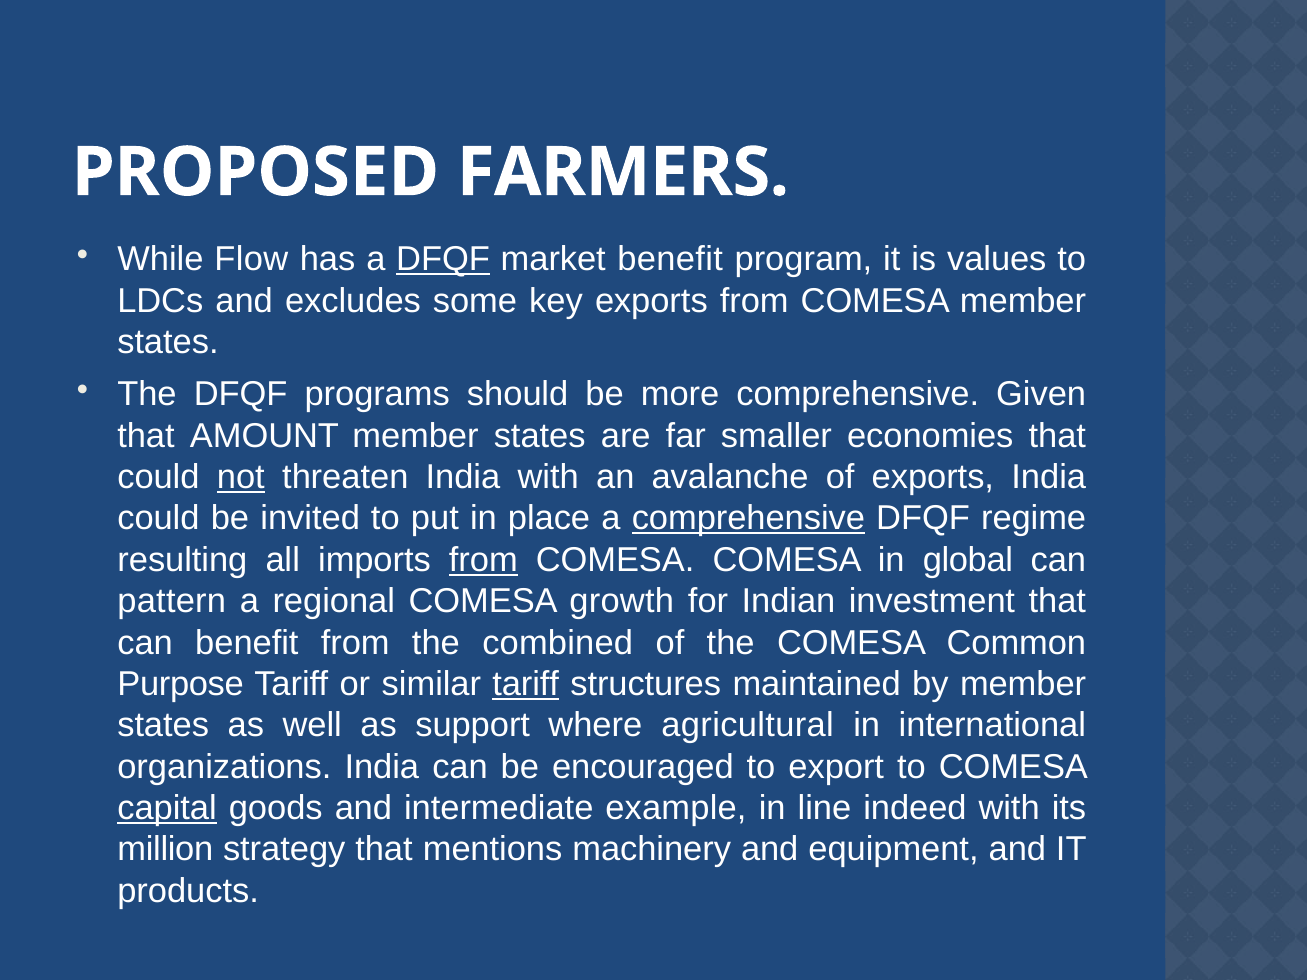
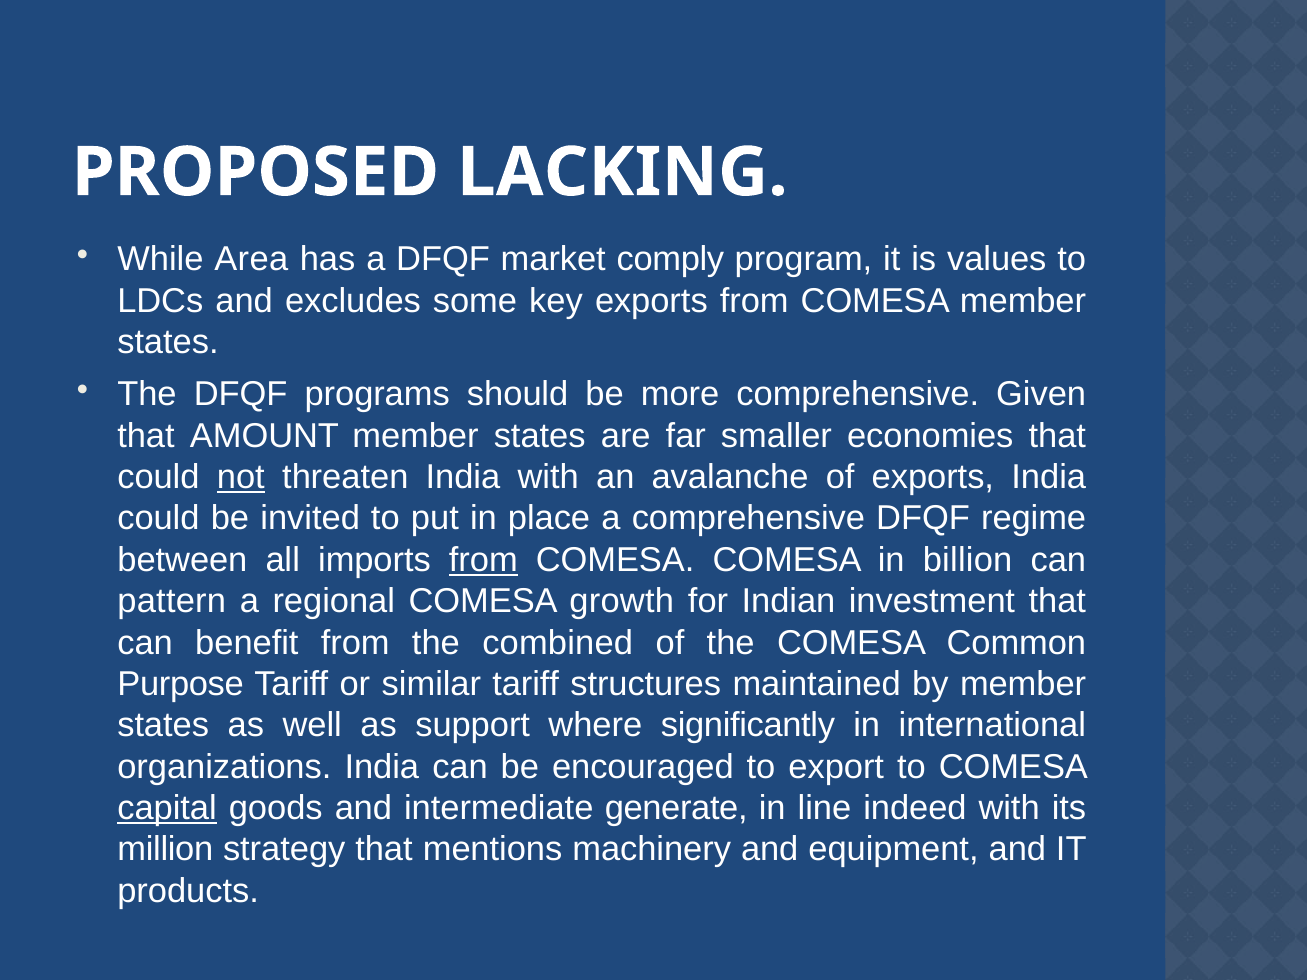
FARMERS: FARMERS -> LACKING (622, 173)
Flow: Flow -> Area (251, 260)
DFQF underline: present -> none (443, 260)
market benefit: benefit -> comply (670, 260)
comprehensive underline: present -> none (748, 519)
resulting: resulting -> between (182, 560)
global: global -> billion (968, 560)
tariff underline: present -> none (526, 684)
agricultural: agricultural -> significantly (748, 726)
example: example -> generate (676, 808)
